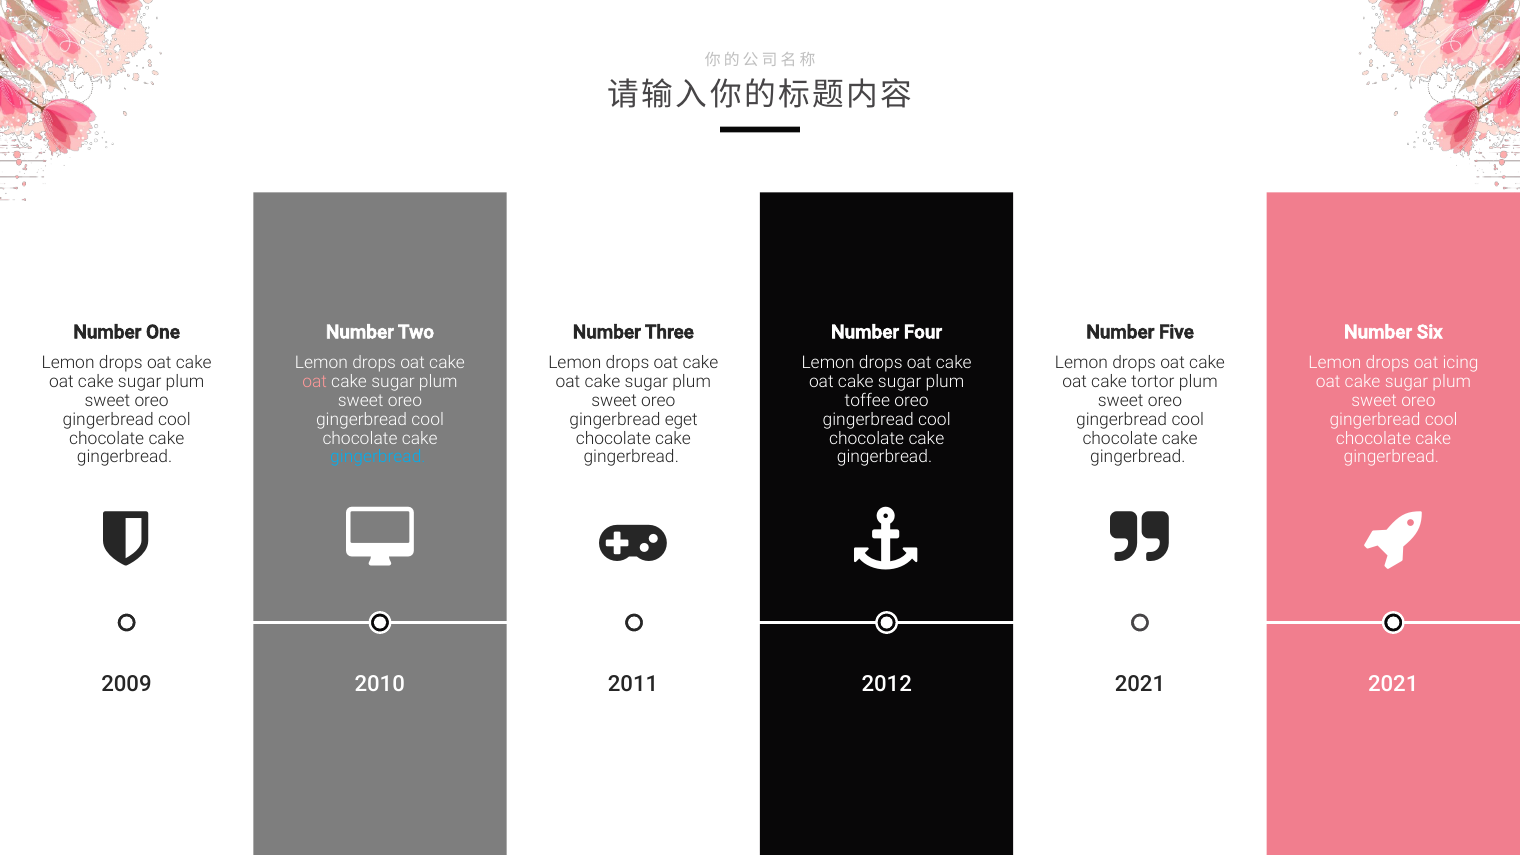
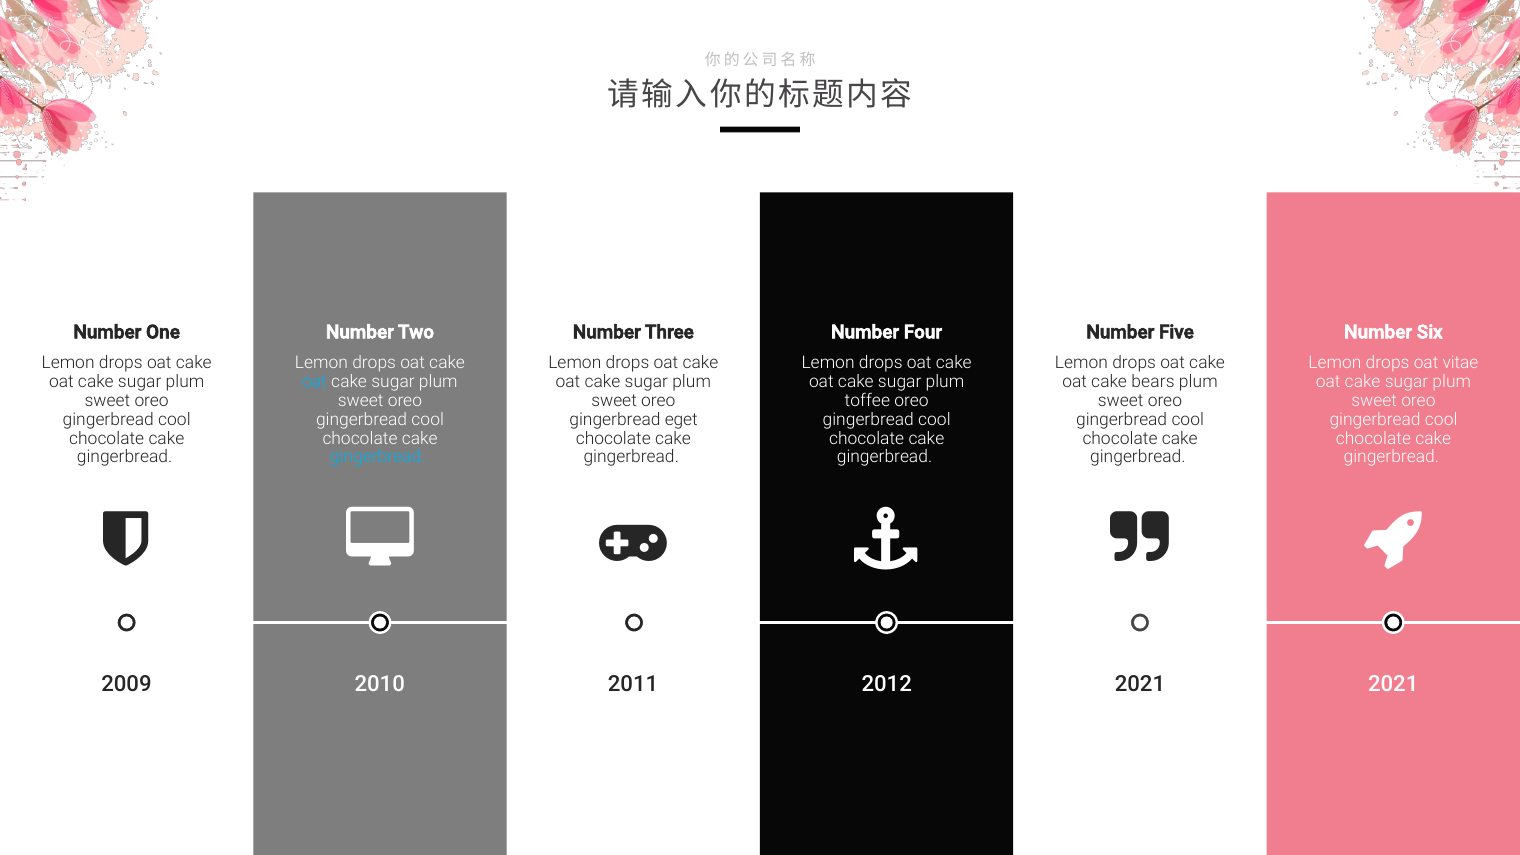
icing: icing -> vitae (1461, 363)
oat colour: pink -> light blue (315, 382)
tortor: tortor -> bears (1153, 382)
